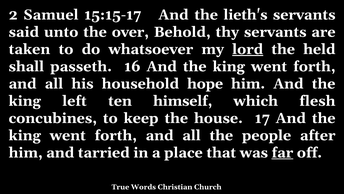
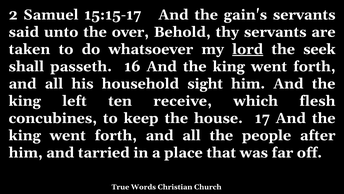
lieth's: lieth's -> gain's (245, 15)
held: held -> seek (319, 49)
hope: hope -> sight (205, 84)
himself: himself -> receive (183, 101)
far underline: present -> none (282, 152)
